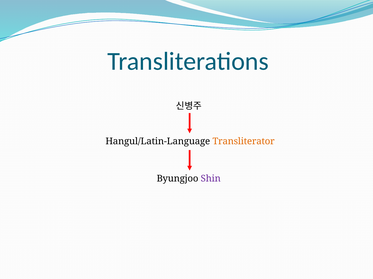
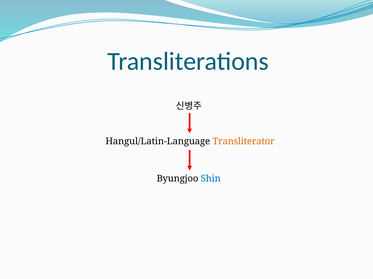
Shin colour: purple -> blue (211, 179)
